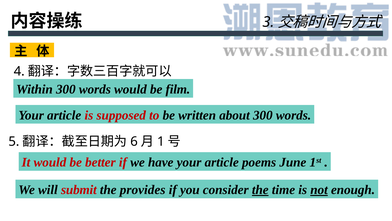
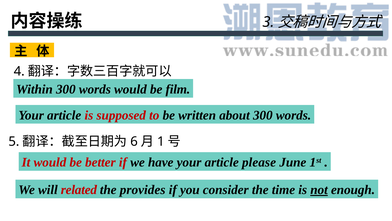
poems: poems -> please (259, 162)
submit: submit -> related (79, 189)
the underline: present -> none (260, 189)
